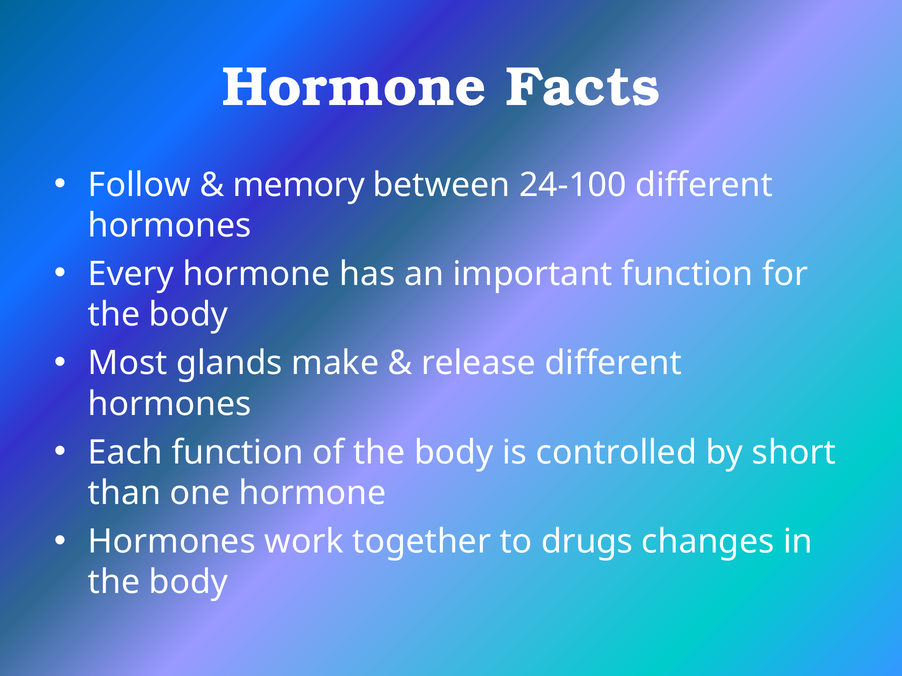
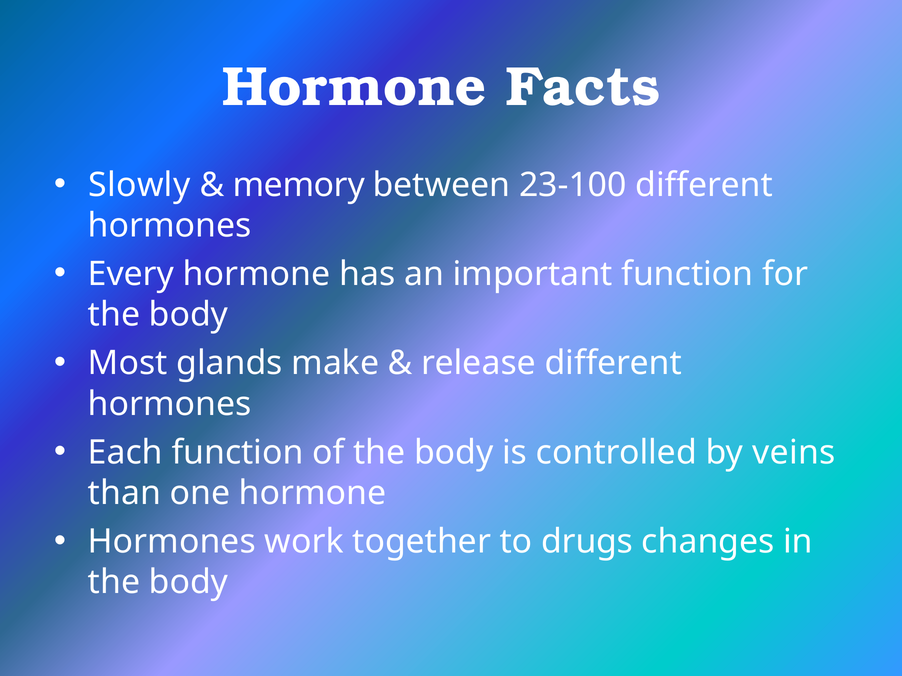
Follow: Follow -> Slowly (139, 185)
24-100: 24-100 -> 23-100 (573, 185)
short: short -> veins (794, 453)
